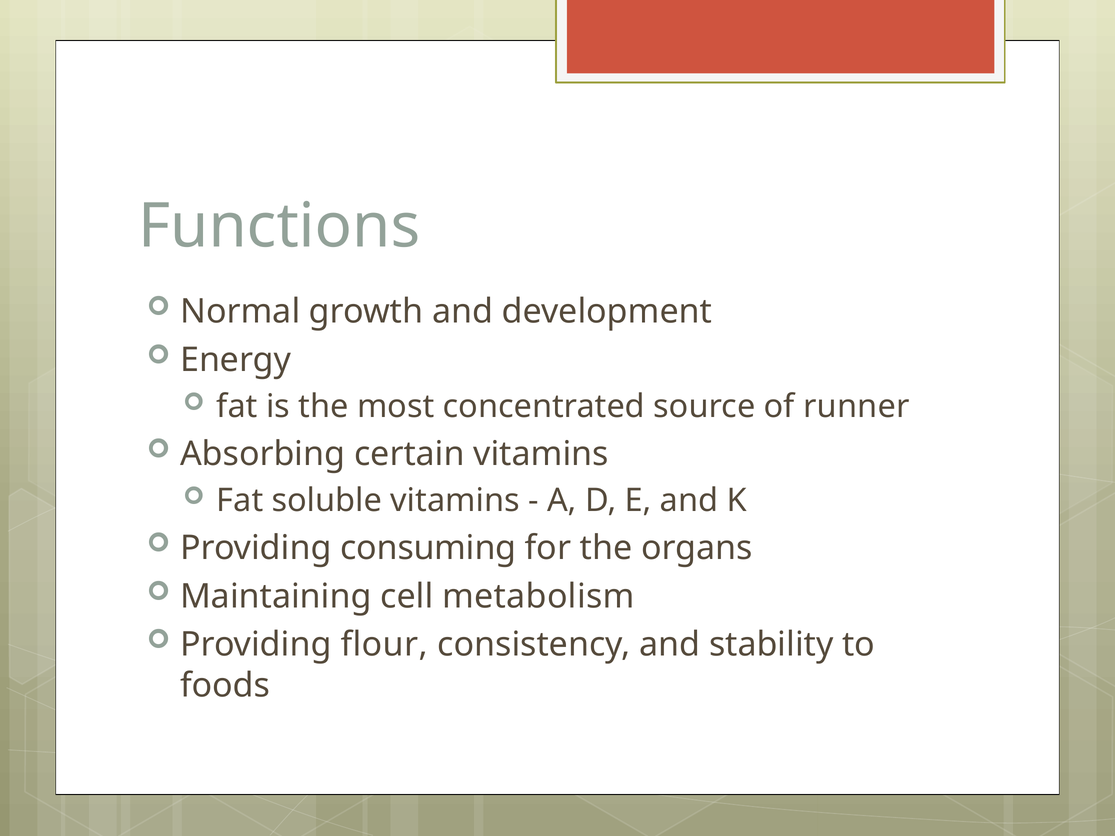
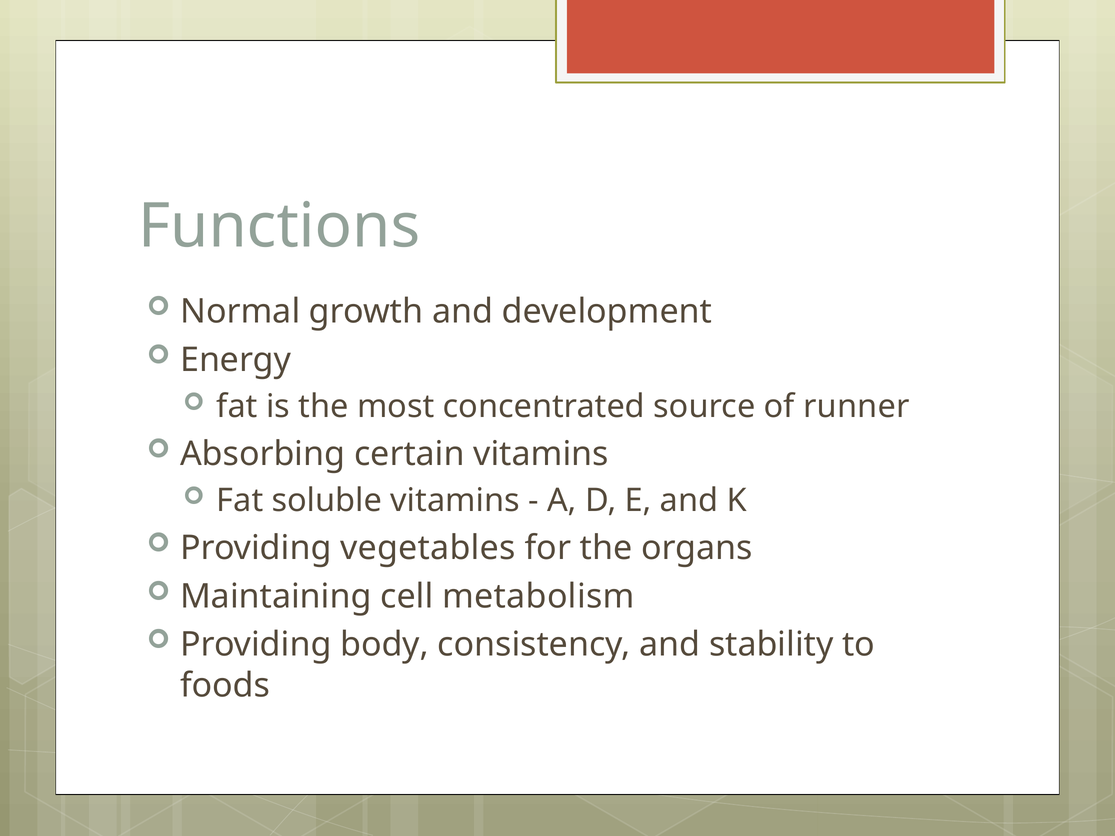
consuming: consuming -> vegetables (428, 548)
flour: flour -> body (385, 645)
